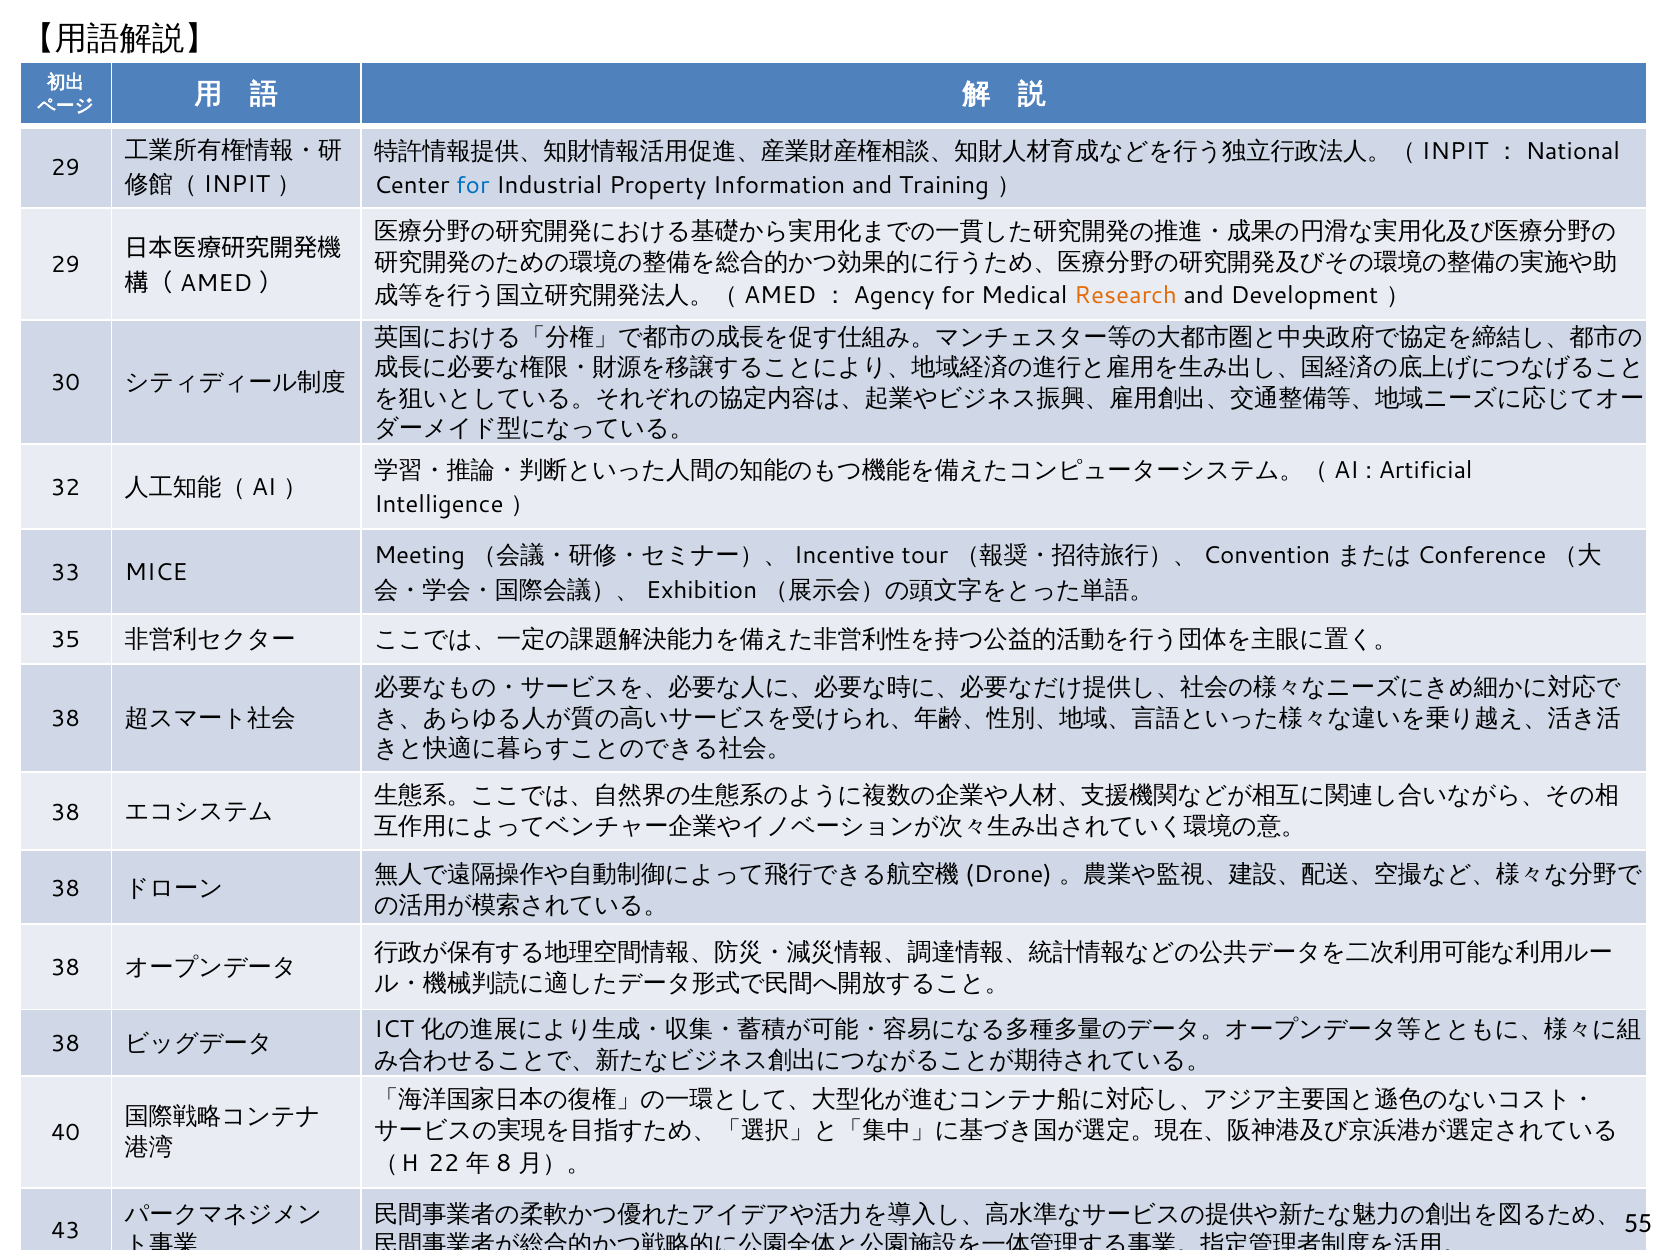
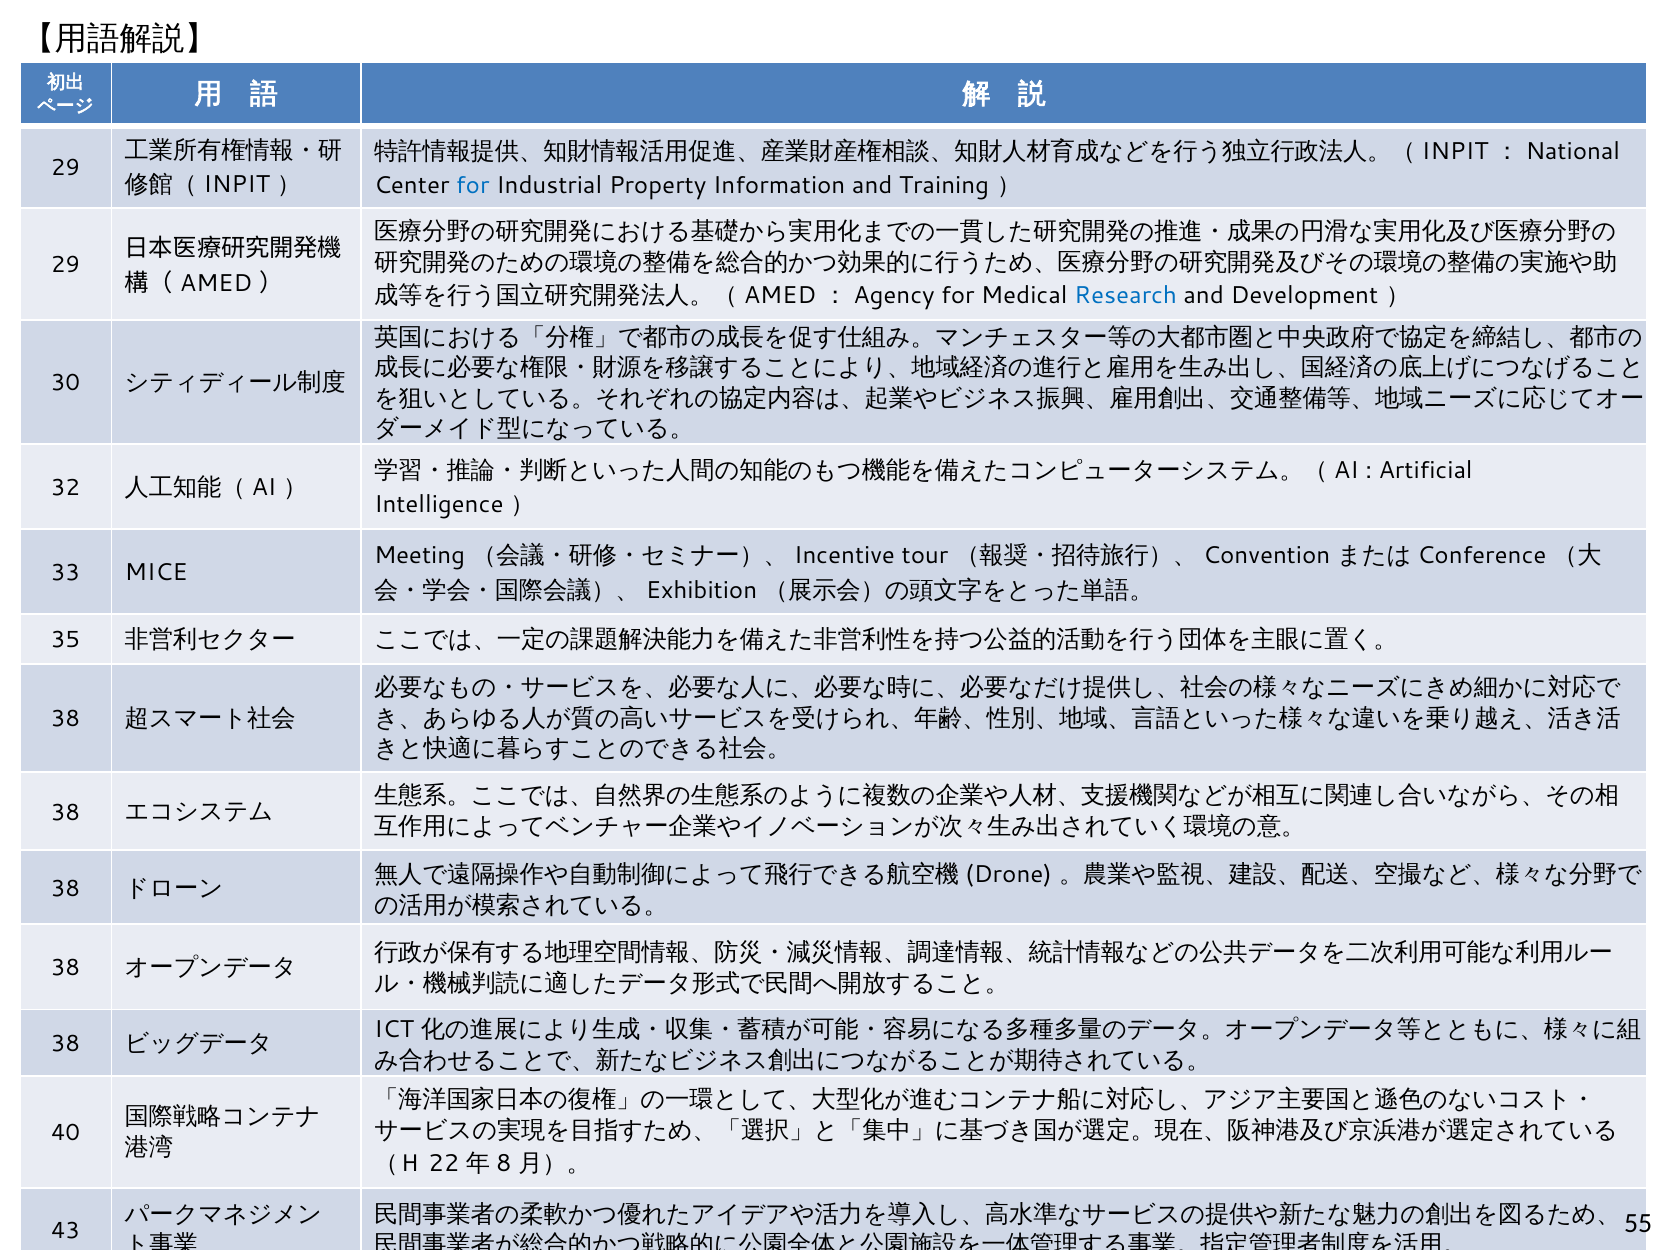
Research colour: orange -> blue (1126, 296)
